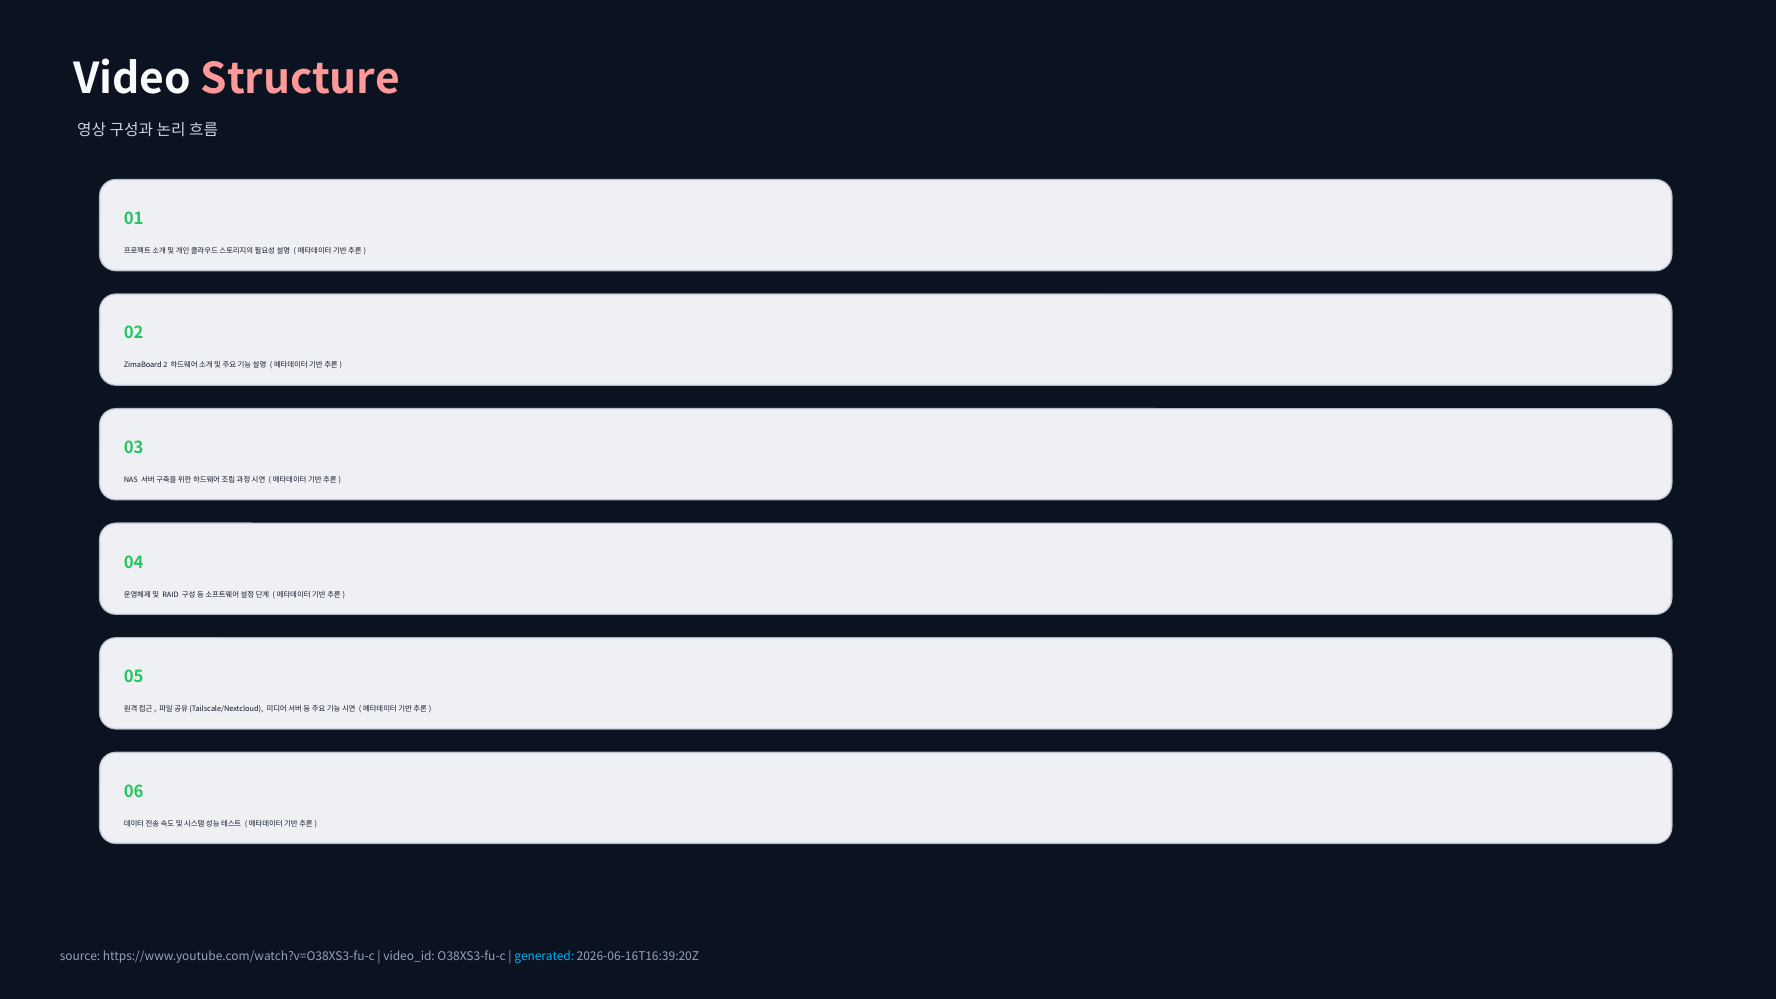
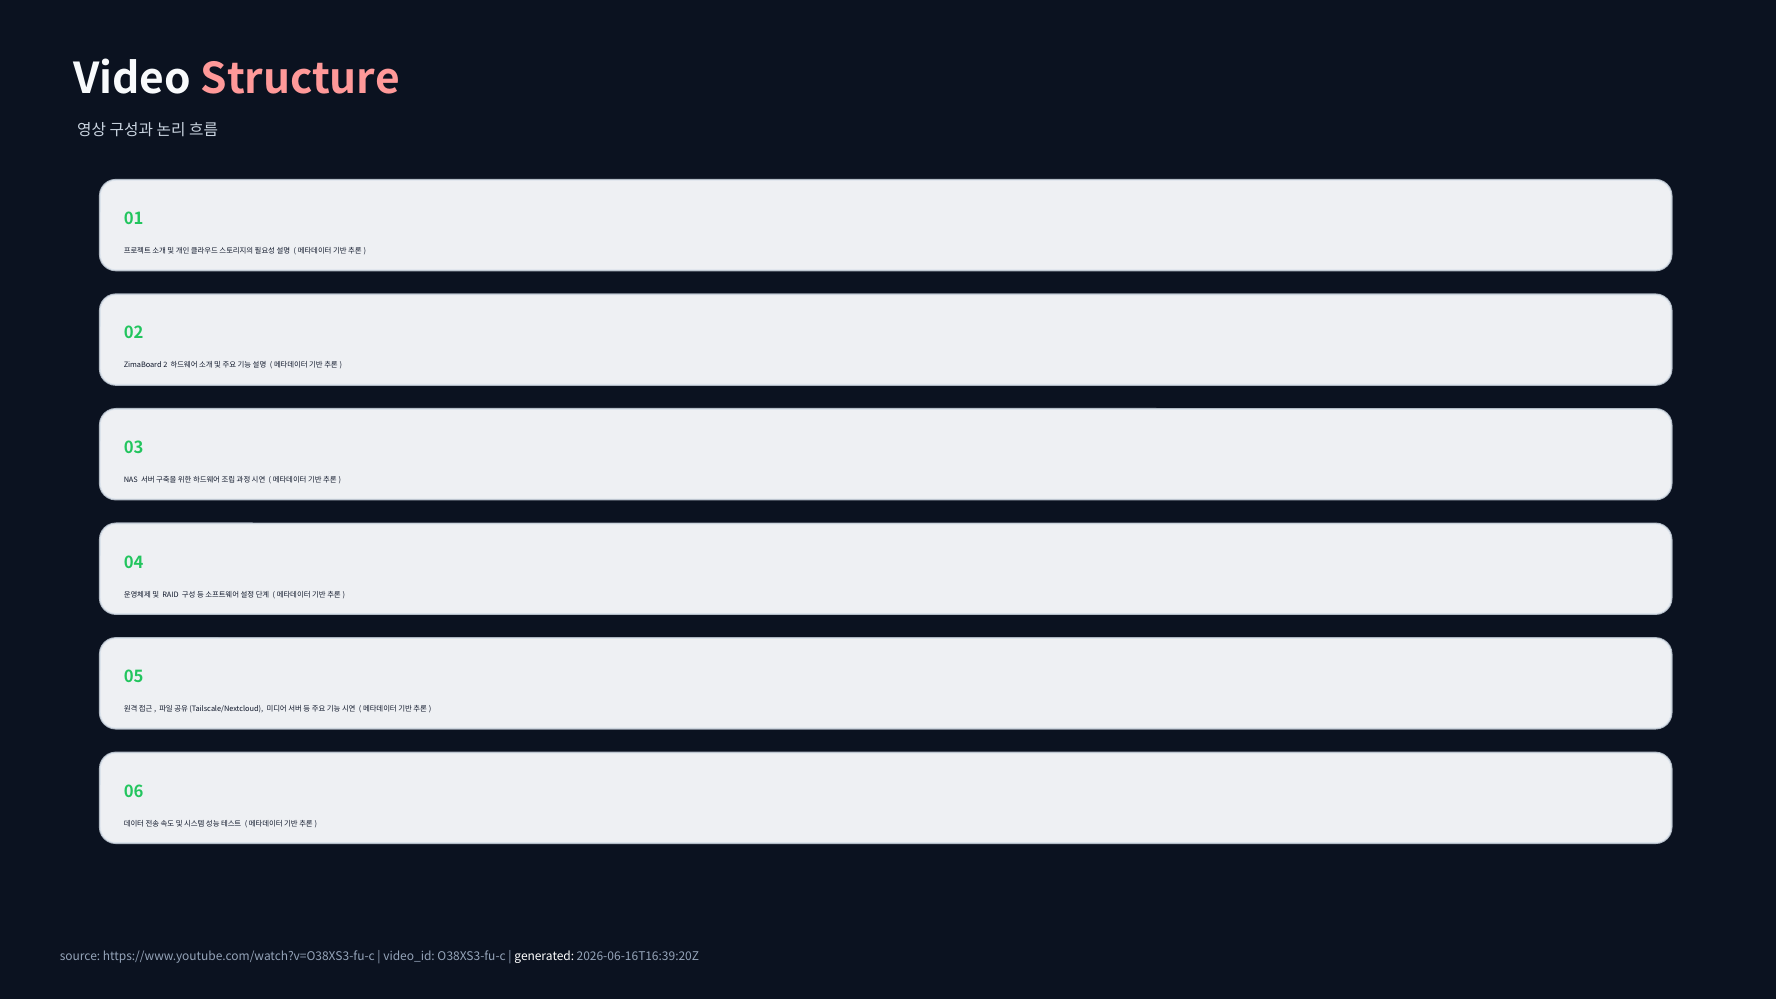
generated colour: light blue -> white (544, 957)
